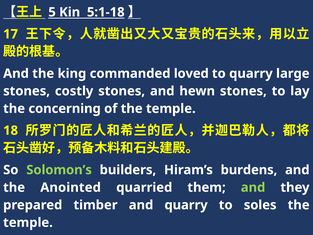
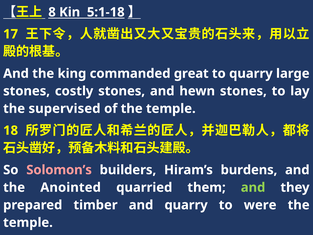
5: 5 -> 8 (52, 12)
loved: loved -> great (191, 73)
concerning: concerning -> supervised (64, 108)
Solomon’s colour: light green -> pink (59, 170)
soles: soles -> were (260, 205)
